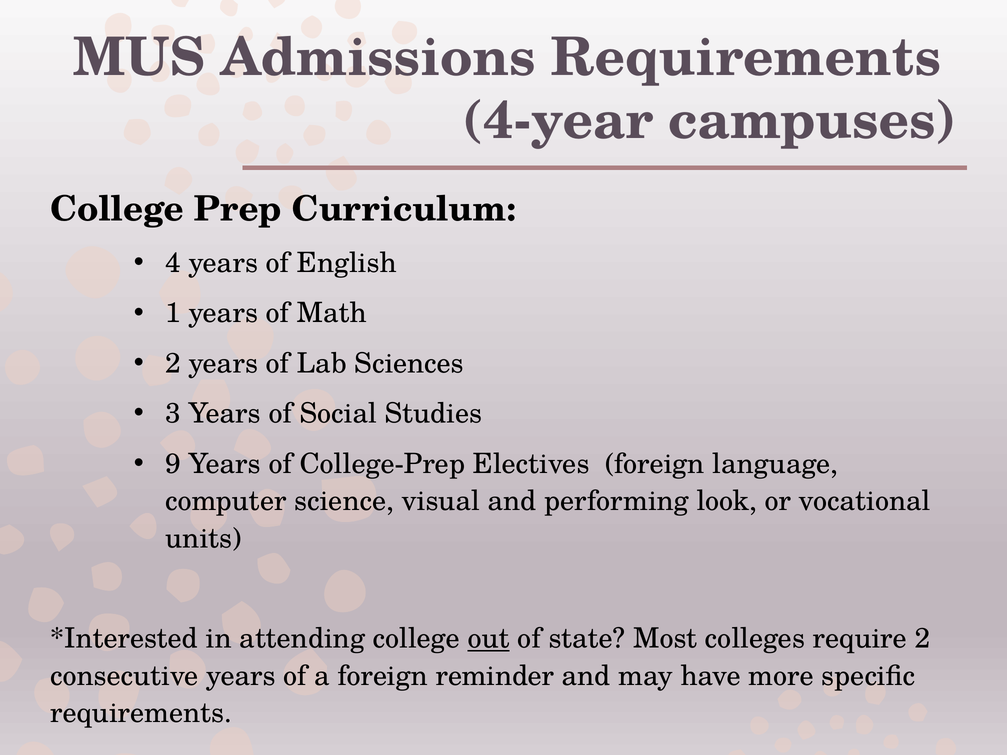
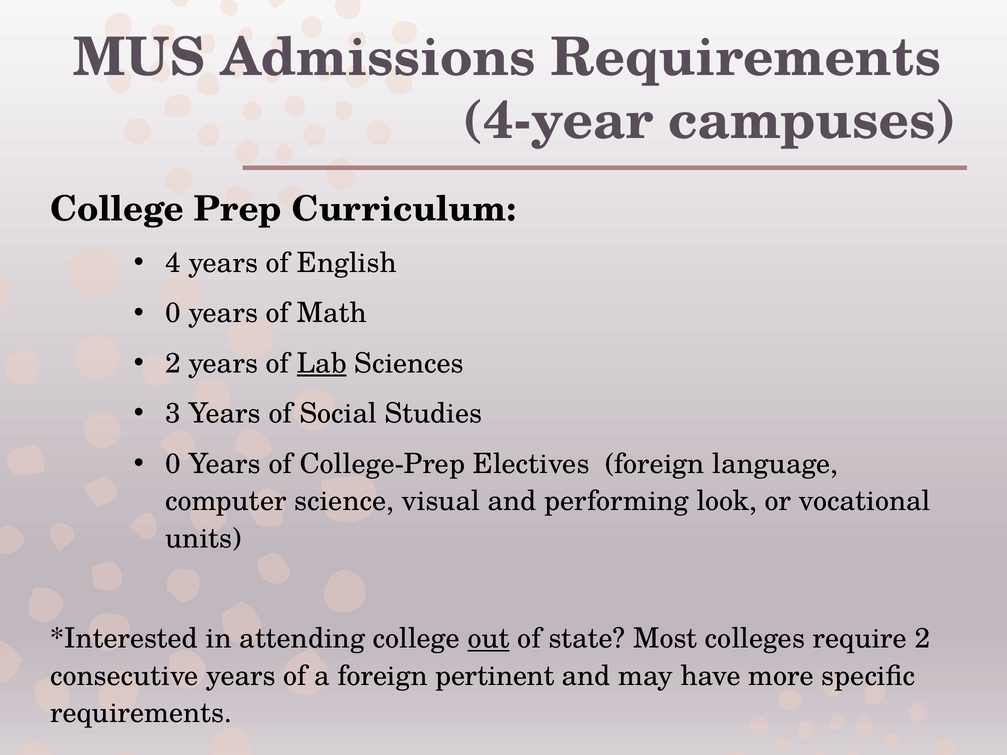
1: 1 -> 0 (173, 313)
Lab underline: none -> present (322, 364)
9: 9 -> 0 (173, 464)
reminder: reminder -> pertinent (495, 676)
